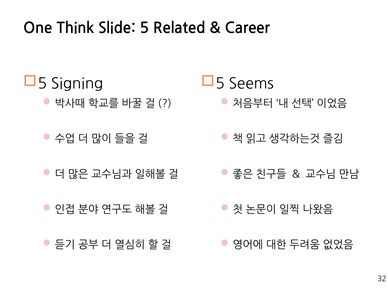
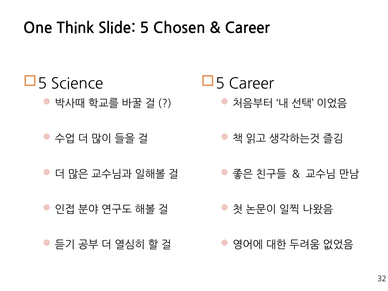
Related: Related -> Chosen (179, 28)
Signing: Signing -> Science (77, 84)
Seems: Seems -> Career (252, 84)
